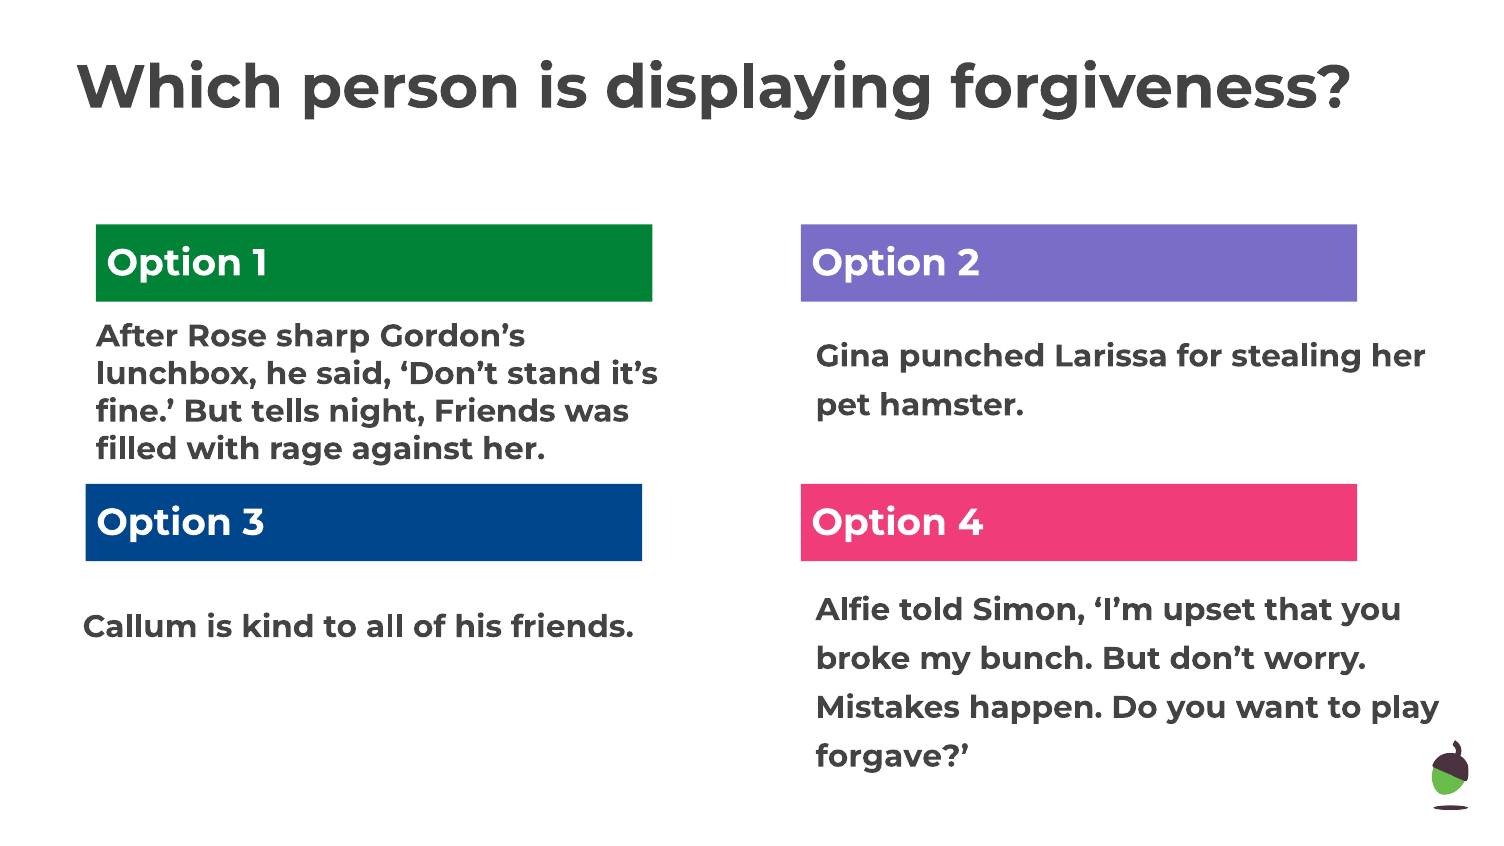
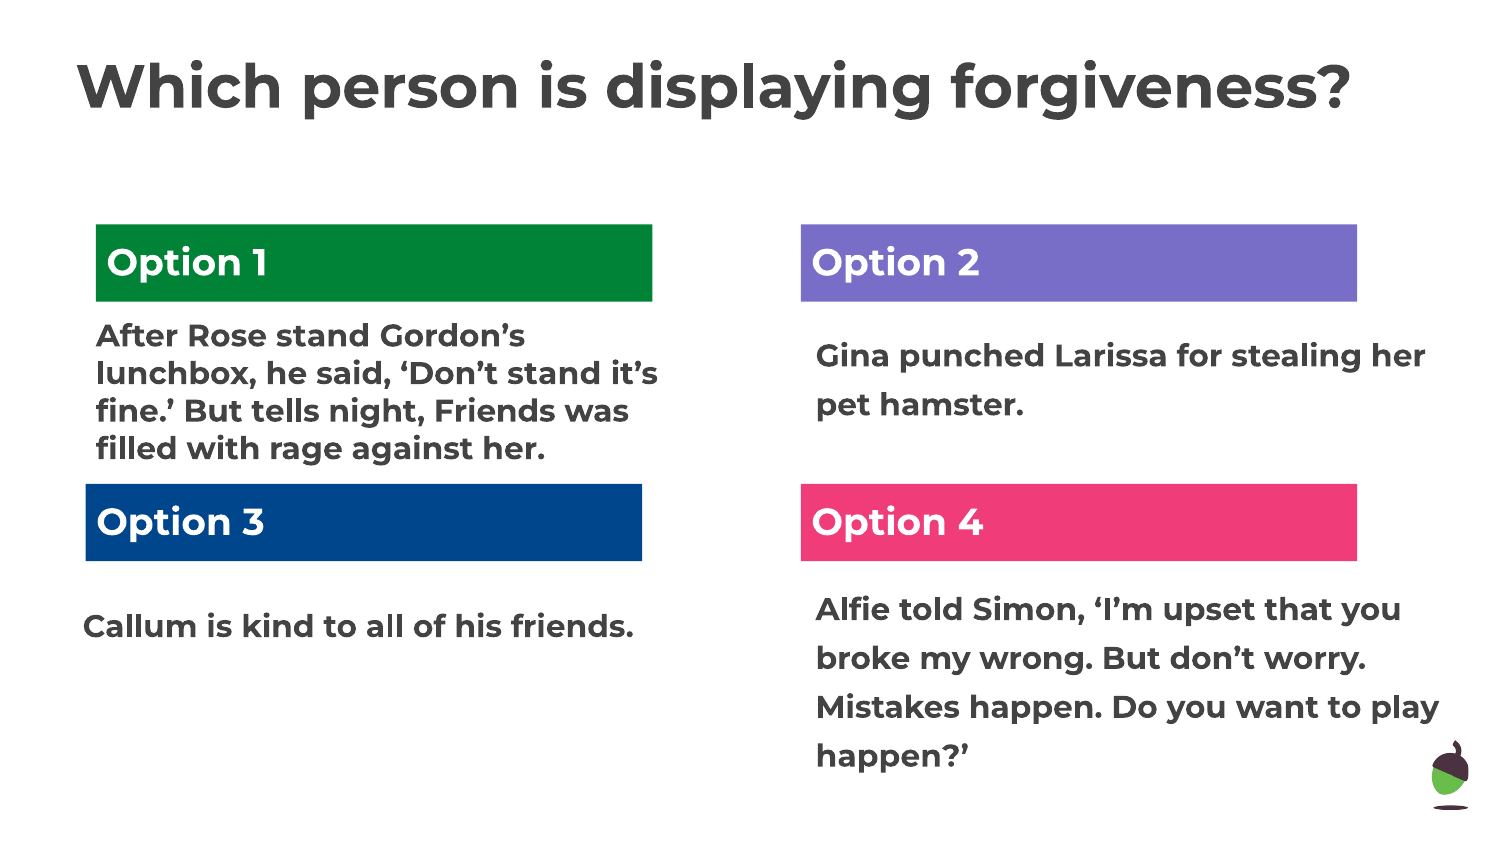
Rose sharp: sharp -> stand (323, 336)
bunch: bunch -> wrong (1036, 659)
forgave: forgave -> happen (892, 756)
